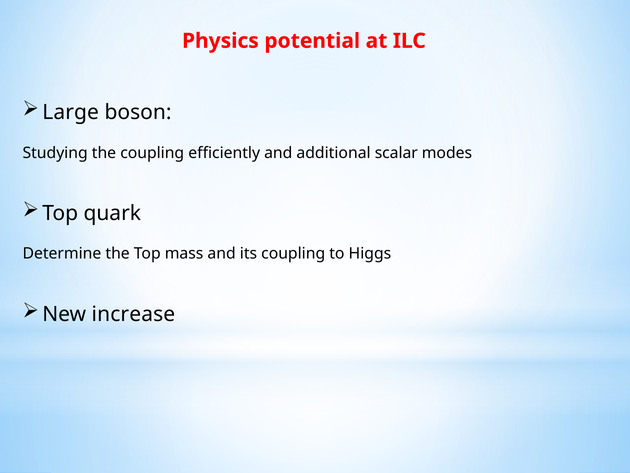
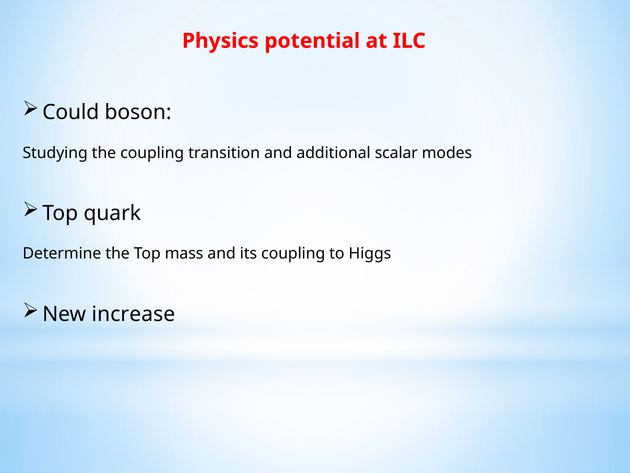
Large: Large -> Could (71, 112)
efficiently: efficiently -> transition (224, 153)
